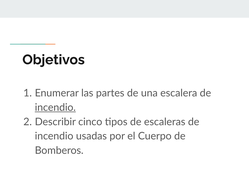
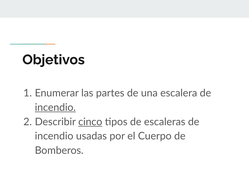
cinco underline: none -> present (90, 122)
